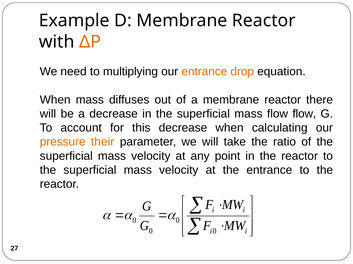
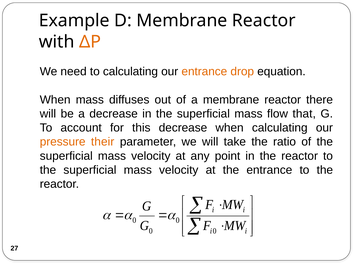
to multiplying: multiplying -> calculating (130, 72)
flow flow: flow -> that (304, 114)
